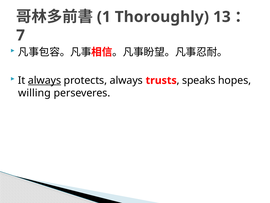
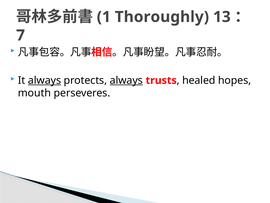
always underline: none -> present (126, 80)
speaks: speaks -> healed (199, 80)
willing: willing -> mouth (34, 93)
